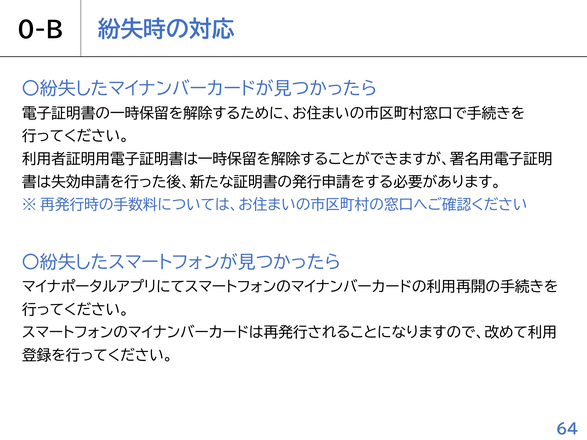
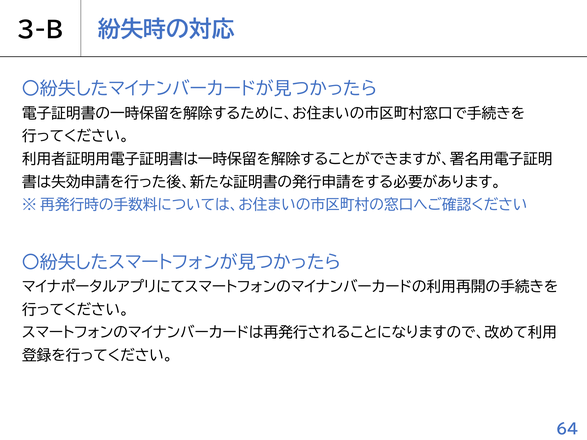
0-B: 0-B -> 3-B (40, 30)
